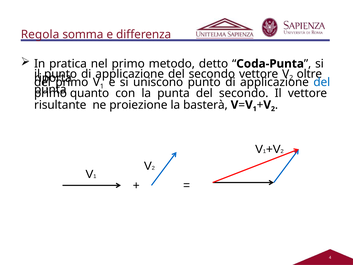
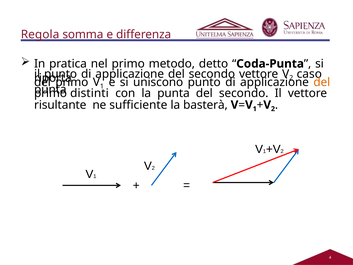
oltre: oltre -> caso (309, 74)
del colour: blue -> orange (322, 82)
quanto: quanto -> distinti (89, 93)
proiezione: proiezione -> sufficiente (138, 105)
